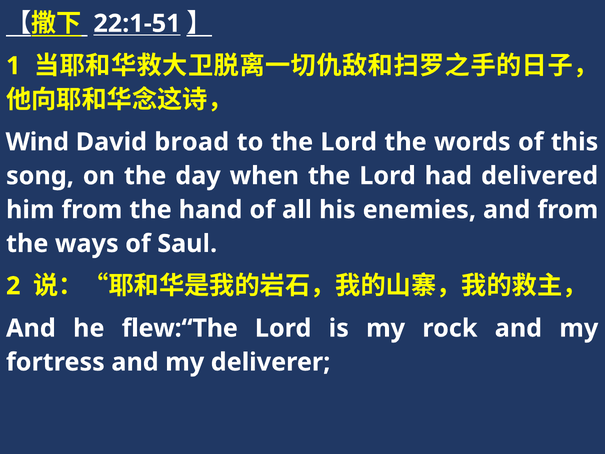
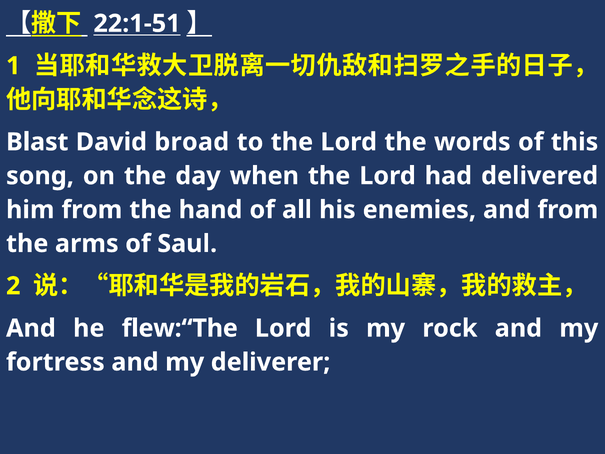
Wind: Wind -> Blast (37, 142)
ways: ways -> arms (87, 244)
